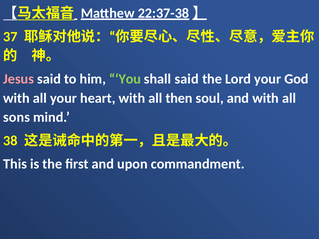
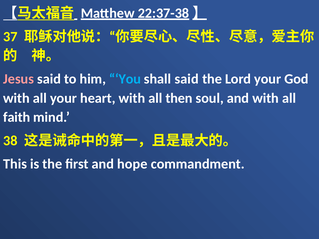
You colour: light green -> light blue (125, 79)
sons: sons -> faith (17, 117)
upon: upon -> hope (132, 164)
